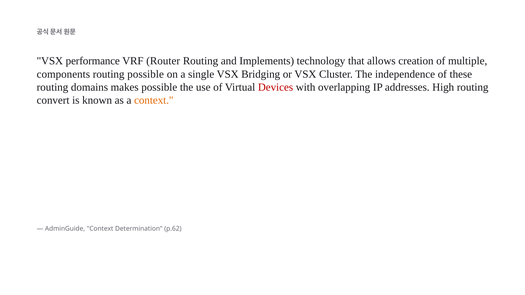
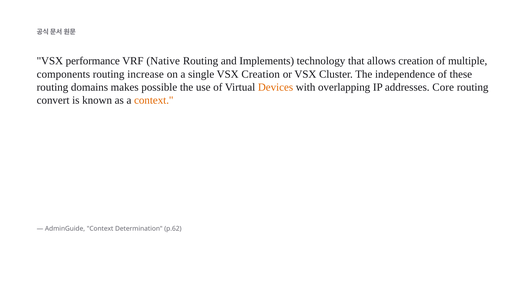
Router: Router -> Native (163, 61)
routing possible: possible -> increase (146, 74)
VSX Bridging: Bridging -> Creation (261, 74)
Devices colour: red -> orange (276, 87)
High: High -> Core (443, 87)
